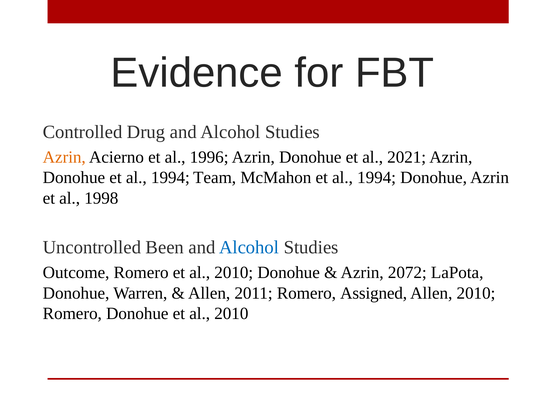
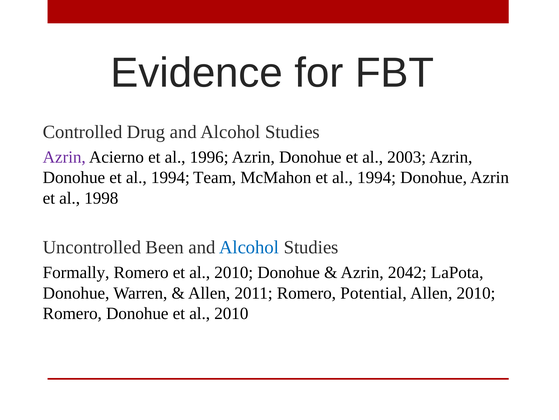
Azrin colour: orange -> purple (64, 157)
2021: 2021 -> 2003 (407, 157)
Outcome: Outcome -> Formally (76, 272)
2072: 2072 -> 2042 (407, 272)
Assigned: Assigned -> Potential (374, 293)
